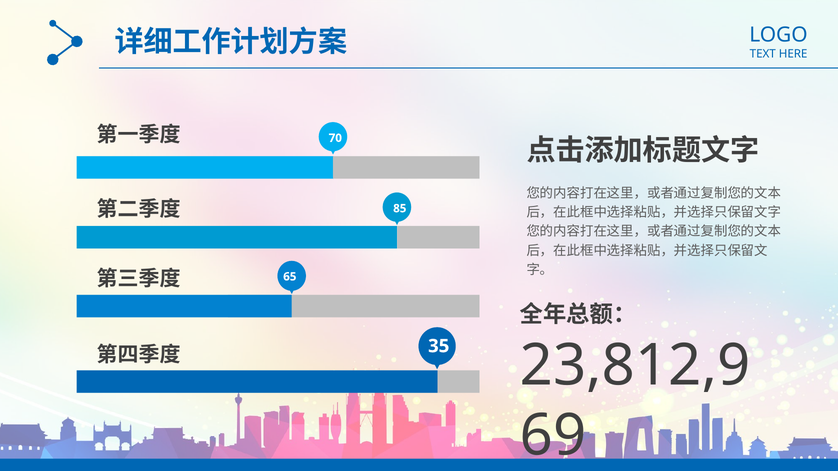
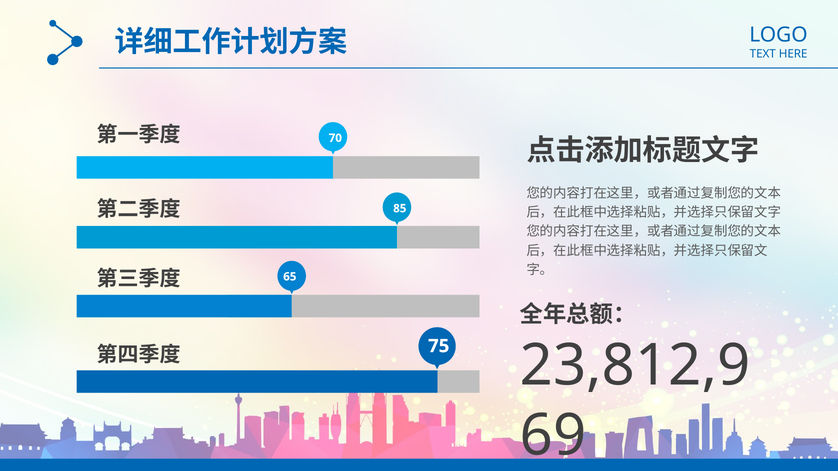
35: 35 -> 75 (439, 346)
